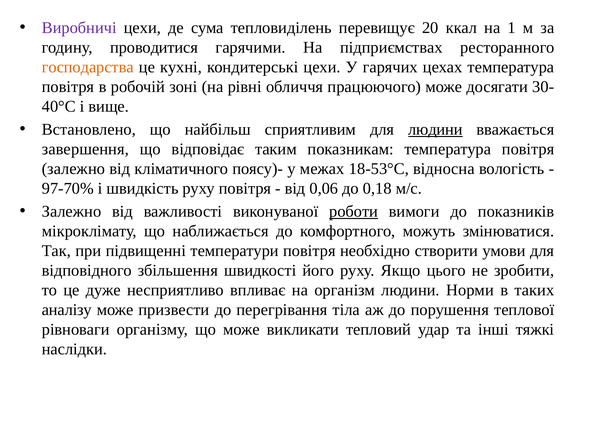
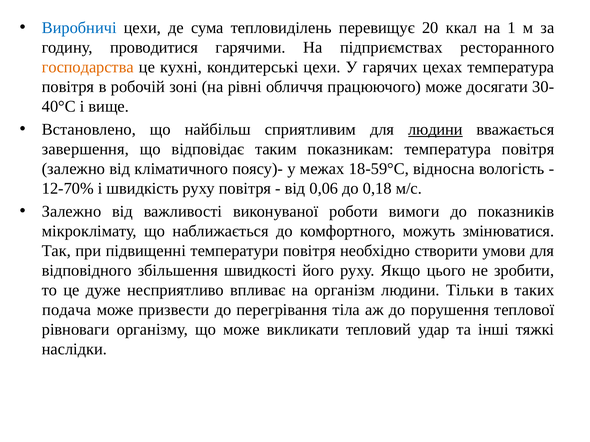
Виробничі colour: purple -> blue (79, 28)
18-53°С: 18-53°С -> 18-59°С (379, 169)
97-70%: 97-70% -> 12-70% (68, 189)
роботи underline: present -> none (354, 212)
Норми: Норми -> Тільки (470, 290)
аналізу: аналізу -> подача (67, 310)
